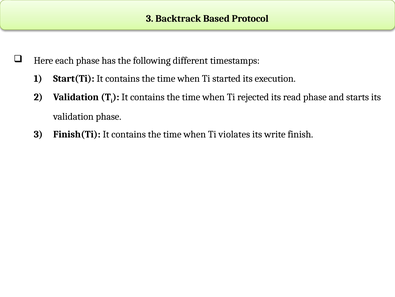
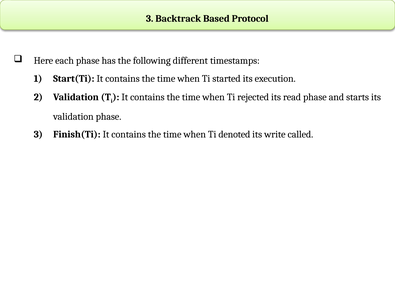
violates: violates -> denoted (234, 134)
finish: finish -> called (300, 134)
